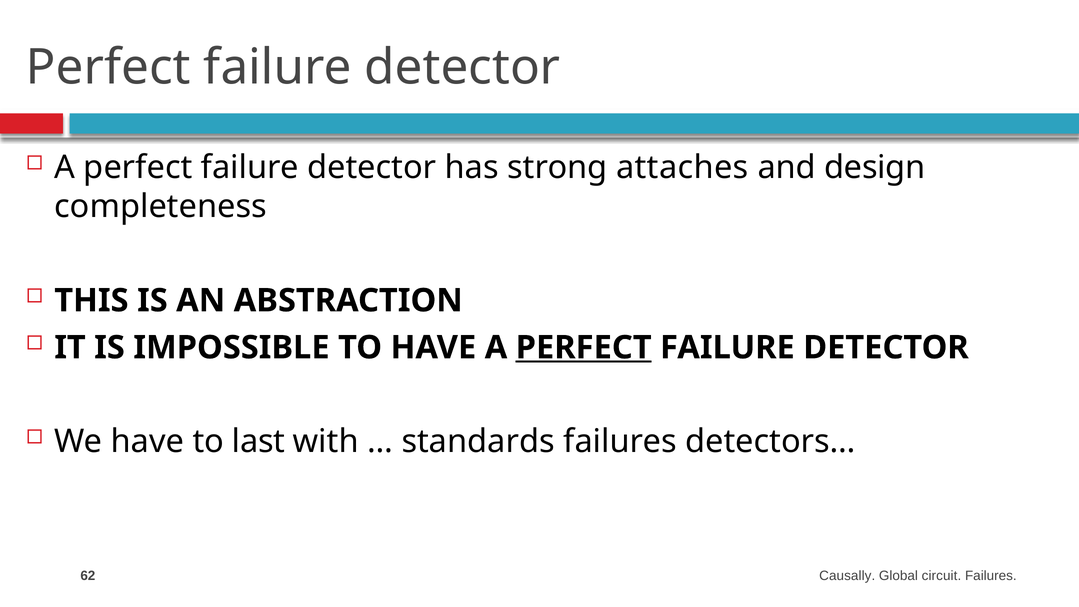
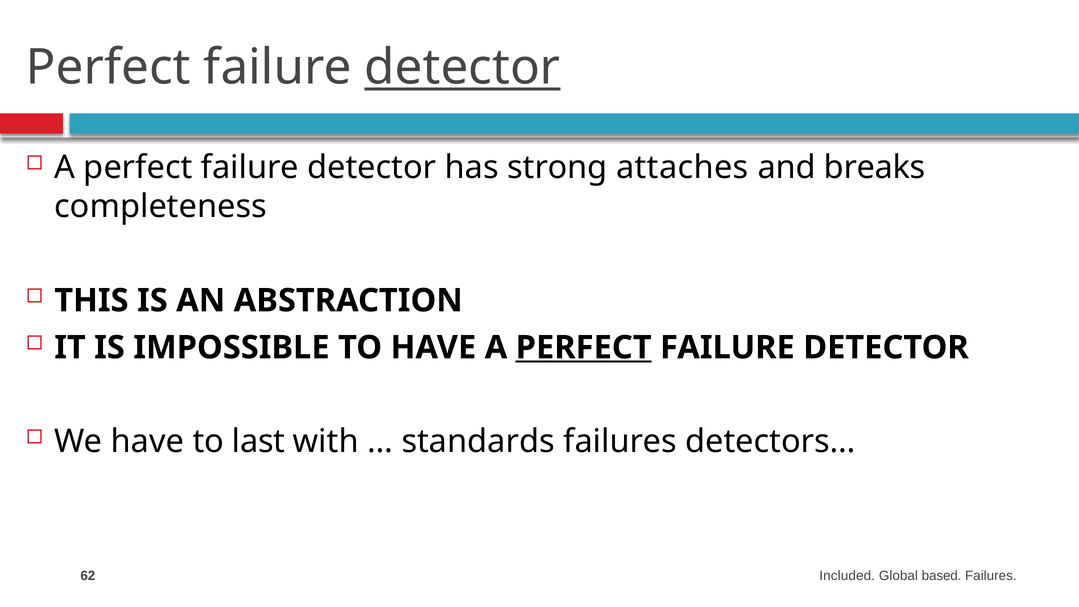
detector underline: none -> present (462, 68)
design: design -> breaks (875, 167)
Causally: Causally -> Included (847, 576)
circuit: circuit -> based (942, 576)
